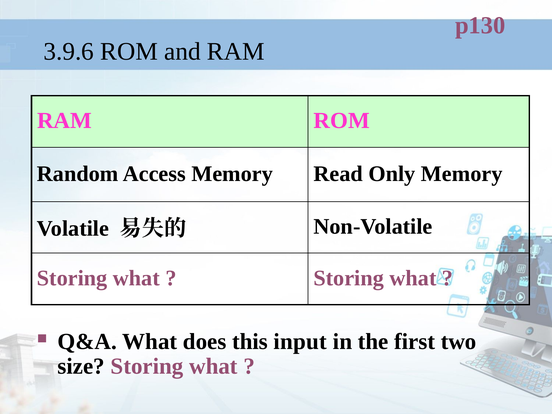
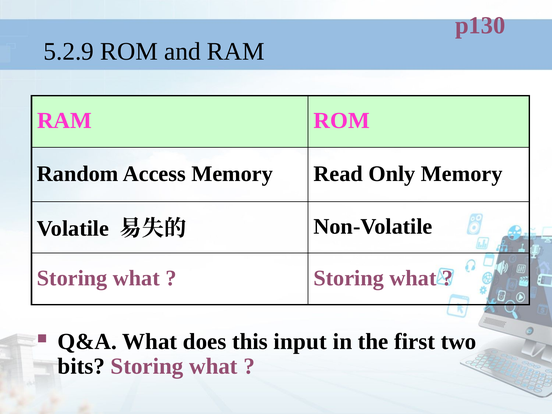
3.9.6: 3.9.6 -> 5.2.9 (69, 51)
size: size -> bits (81, 366)
